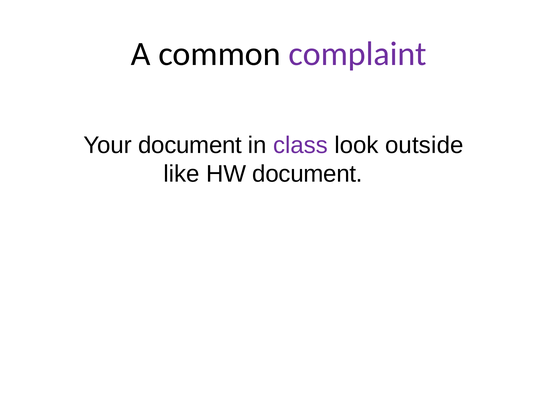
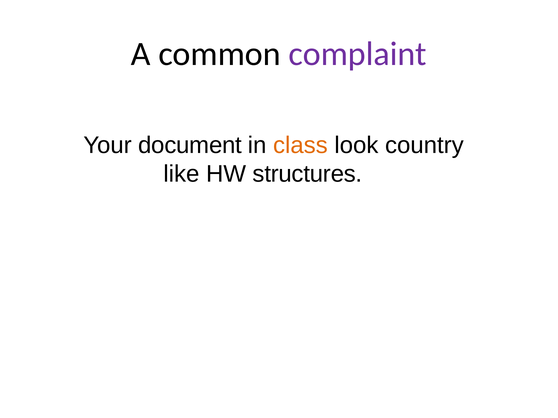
class colour: purple -> orange (301, 145)
outside: outside -> country (424, 145)
HW document: document -> structures (307, 174)
